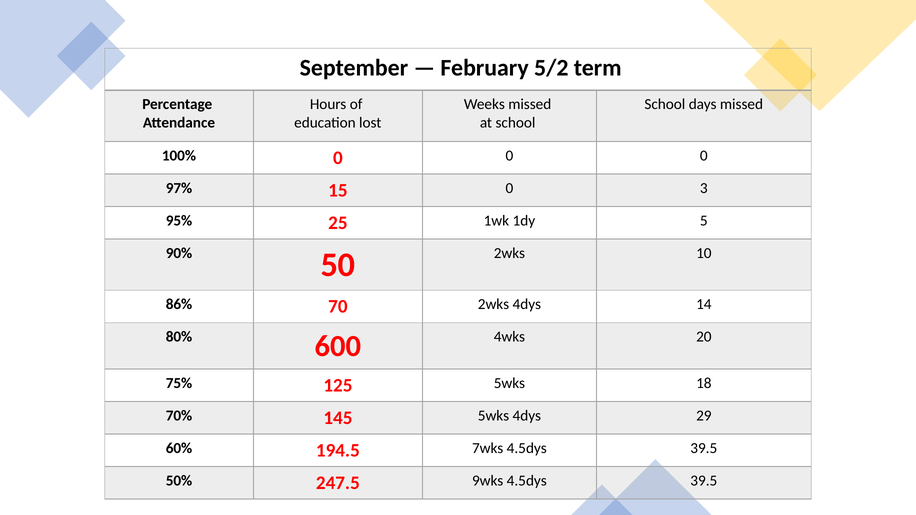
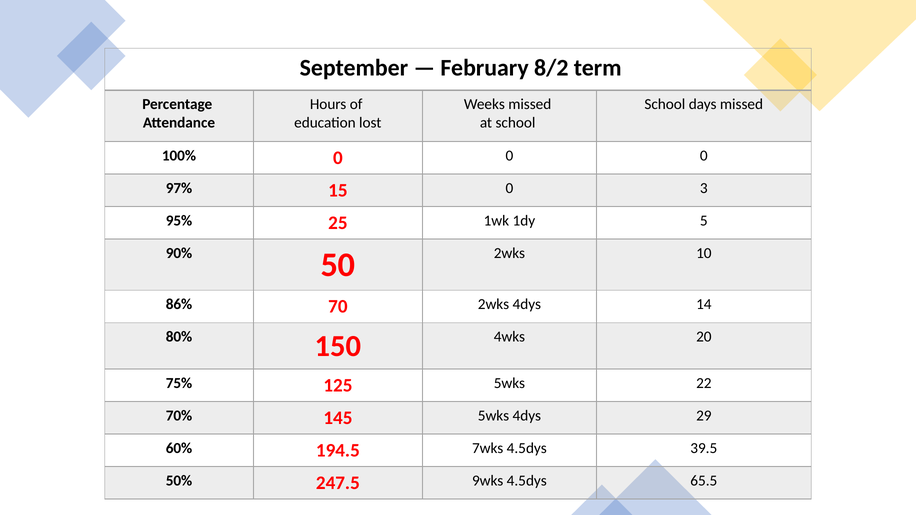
5/2: 5/2 -> 8/2 (551, 68)
600: 600 -> 150 (338, 346)
18: 18 -> 22 (704, 383)
9wks 4.5dys 39.5: 39.5 -> 65.5 (704, 481)
